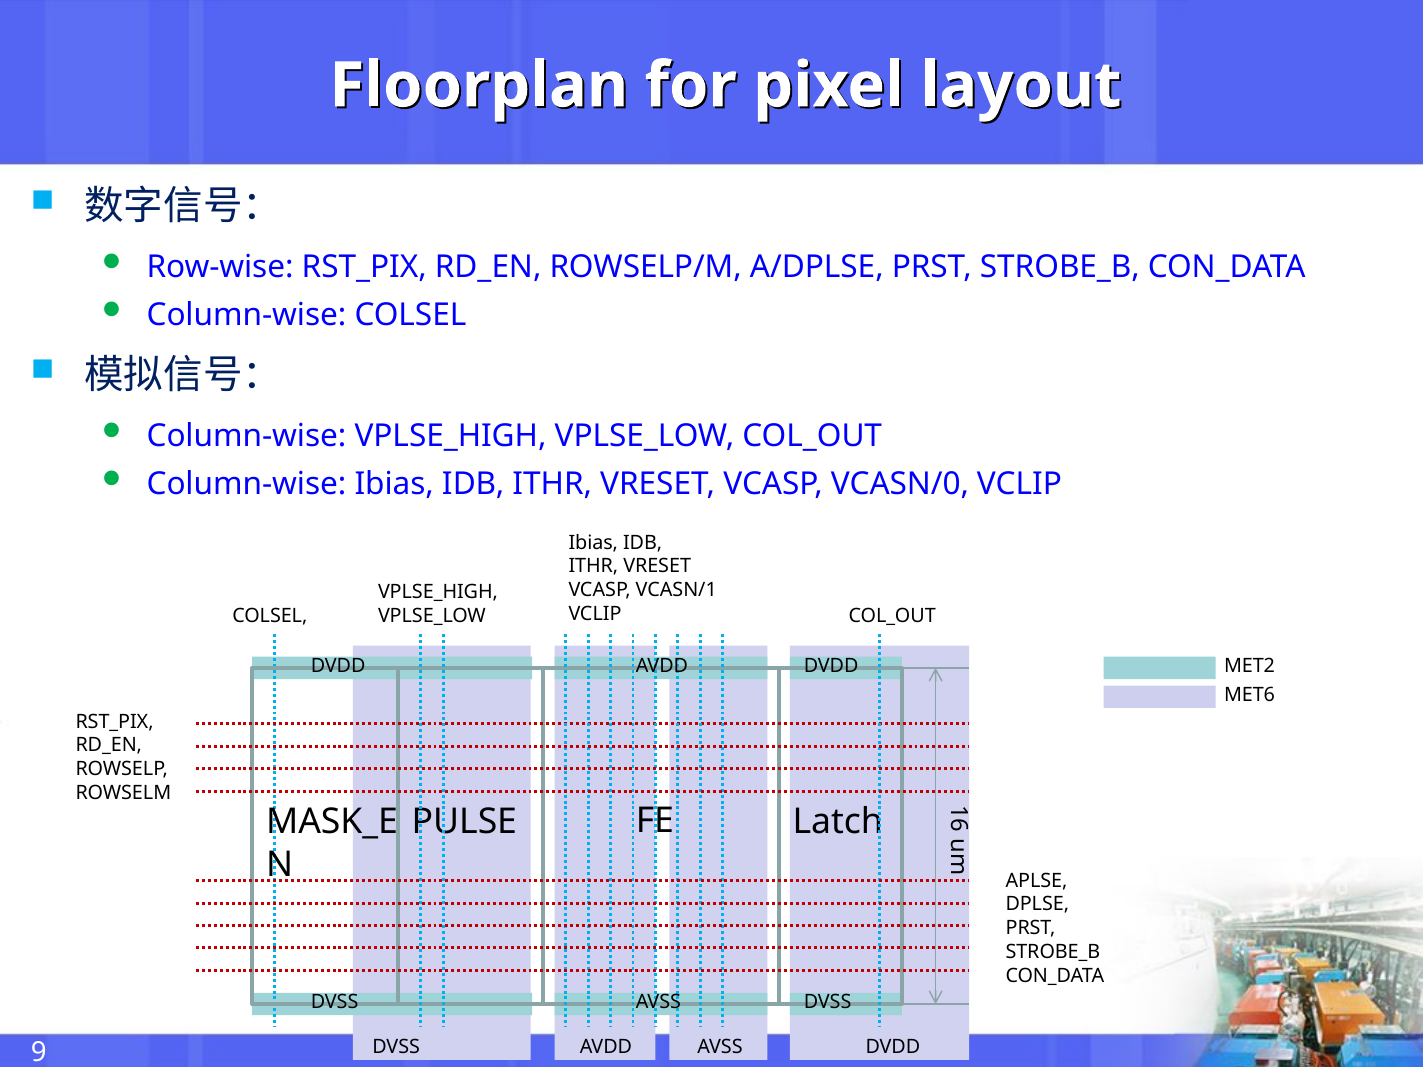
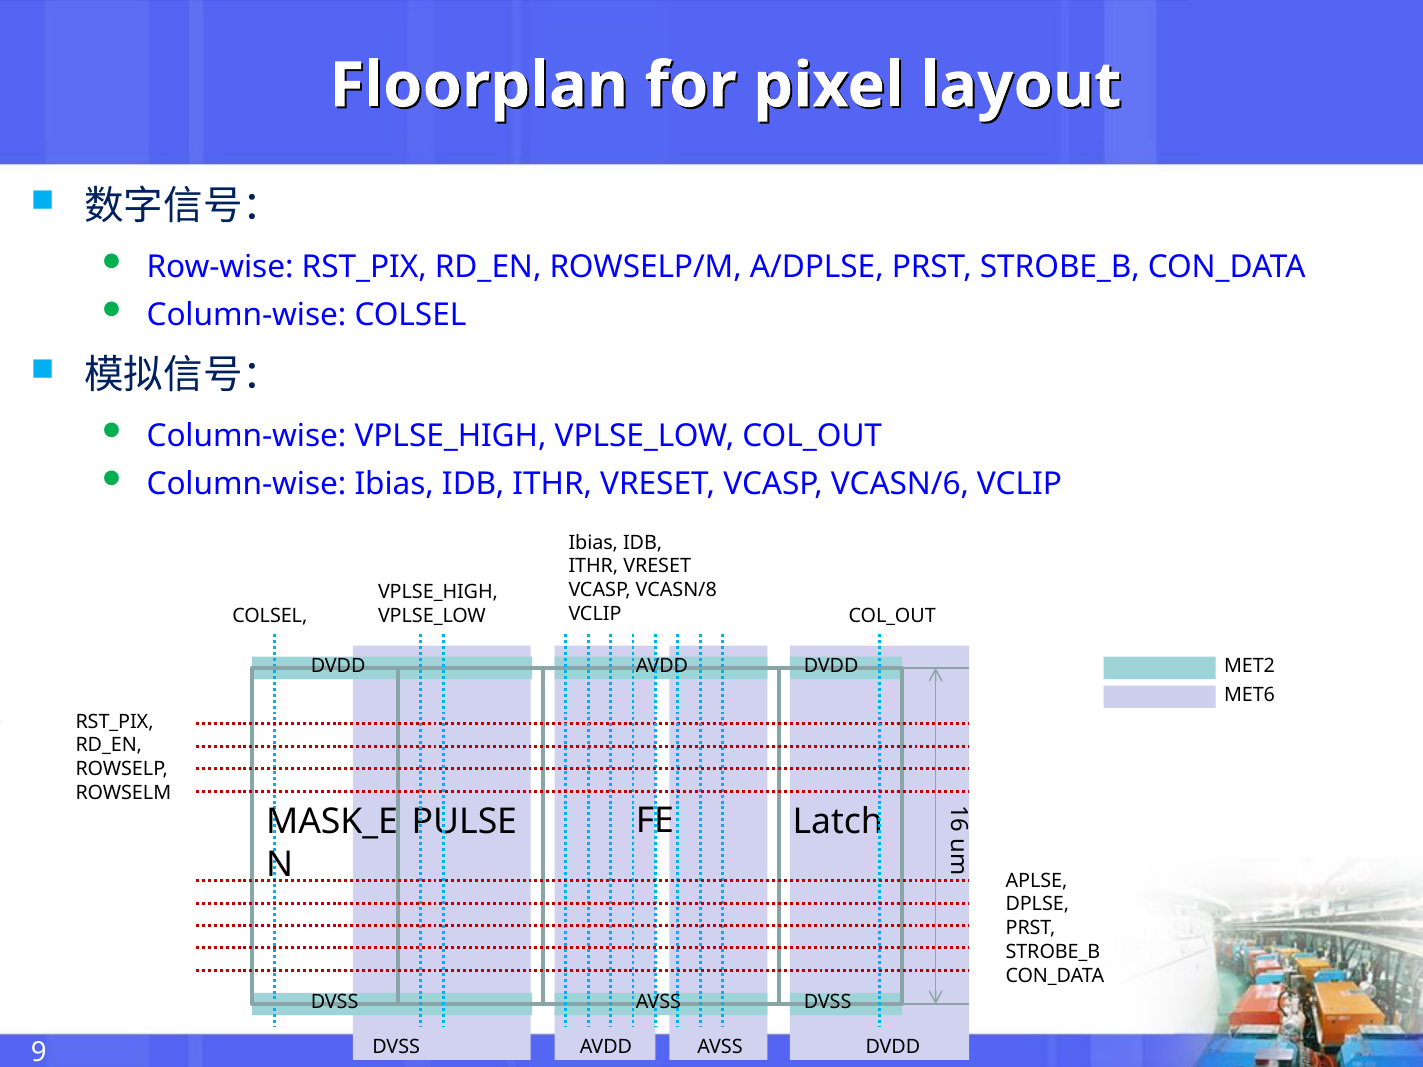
VCASN/0: VCASN/0 -> VCASN/6 (900, 484)
VCASN/1: VCASN/1 -> VCASN/8 (676, 590)
